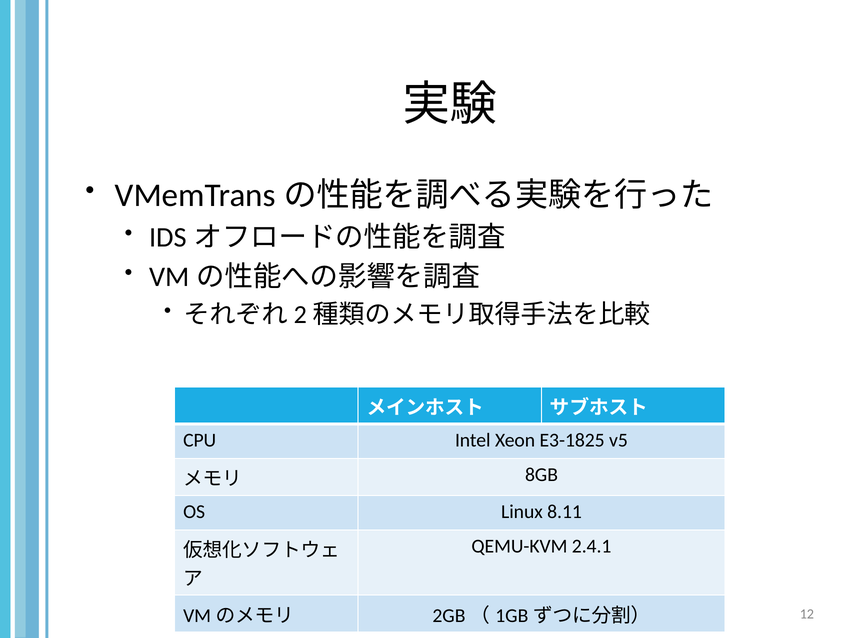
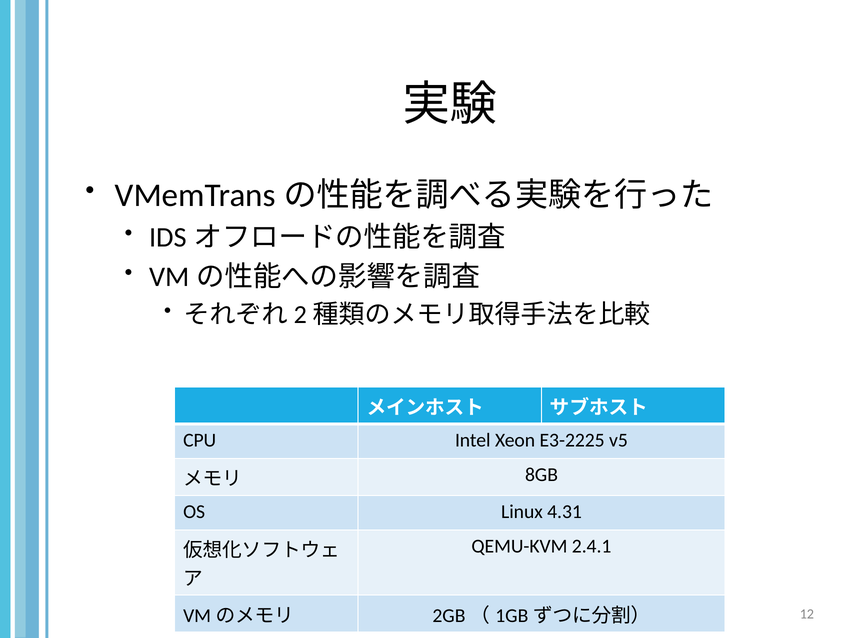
E3-1825: E3-1825 -> E3-2225 (572, 441)
8.11: 8.11 -> 4.31 (565, 512)
